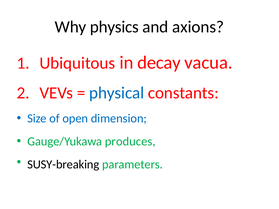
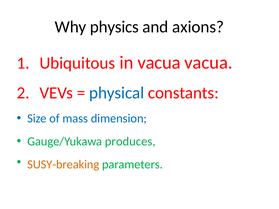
in decay: decay -> vacua (159, 63)
open: open -> mass (75, 119)
SUSY-breaking colour: black -> orange (63, 165)
